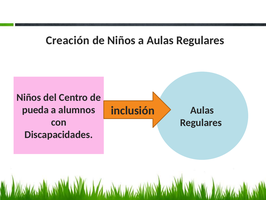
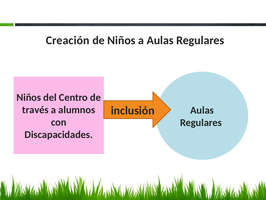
pueda: pueda -> través (35, 110)
